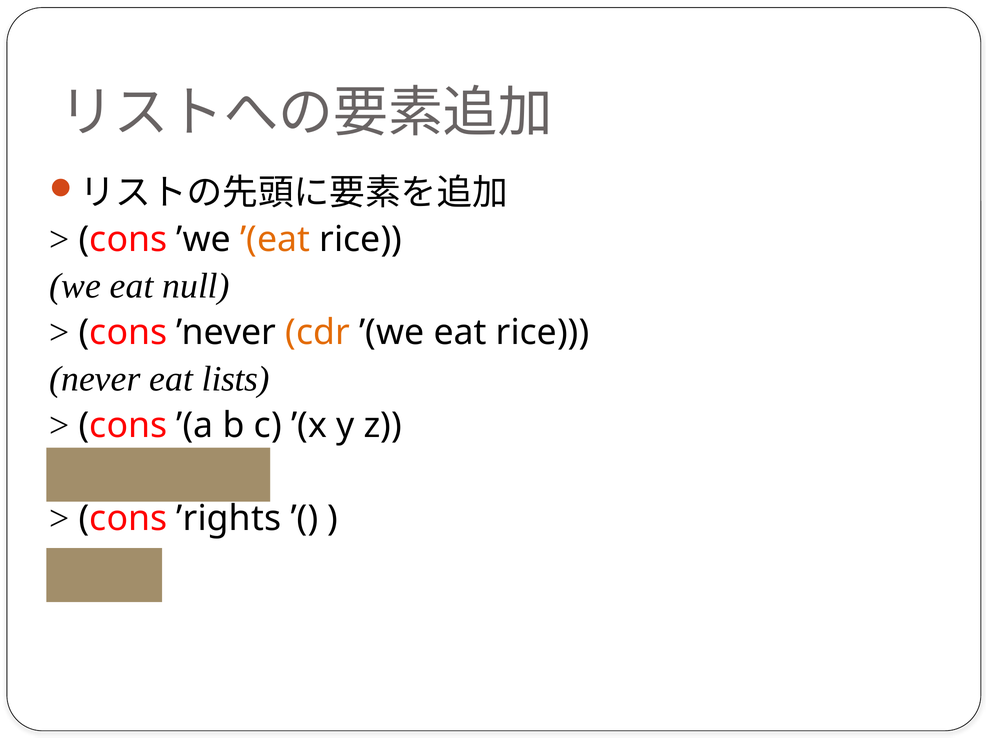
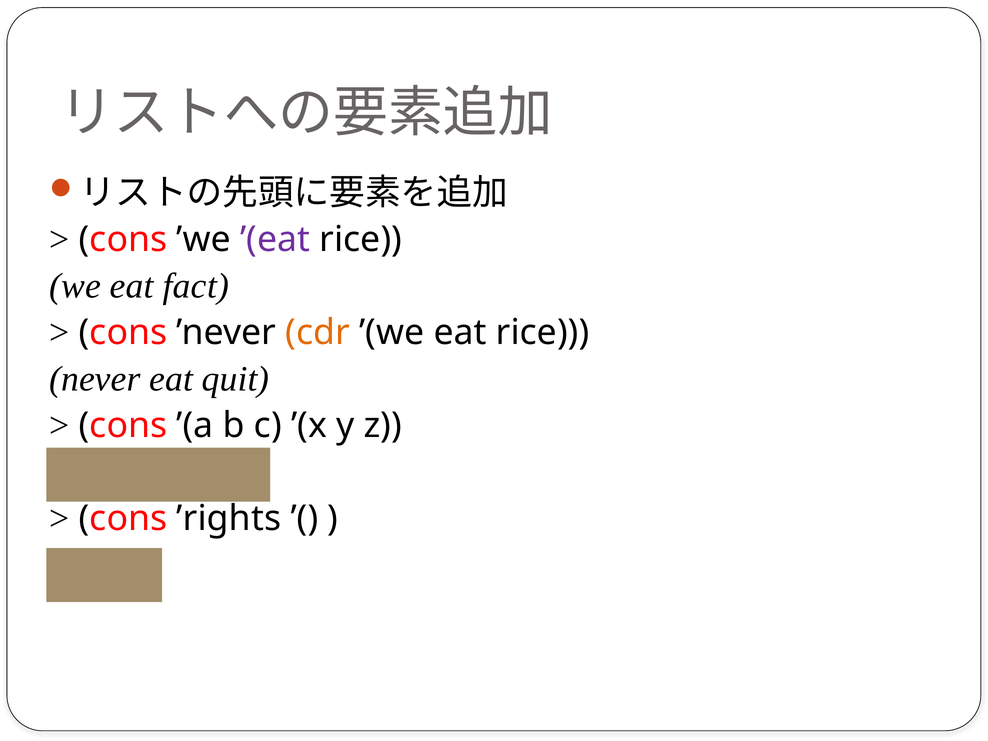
’(eat colour: orange -> purple (275, 240)
null: null -> fact (196, 286)
lists: lists -> quit (236, 379)
